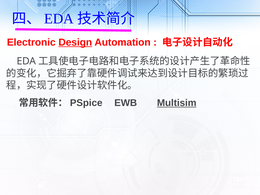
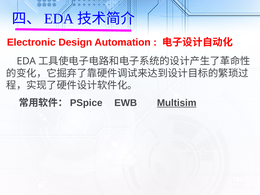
Design underline: present -> none (75, 42)
